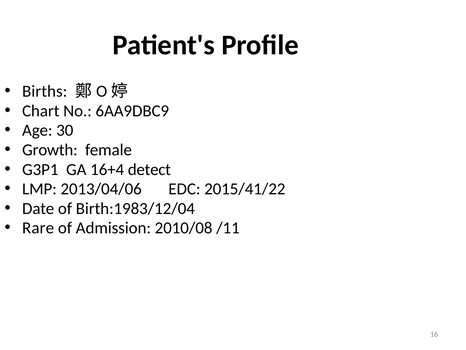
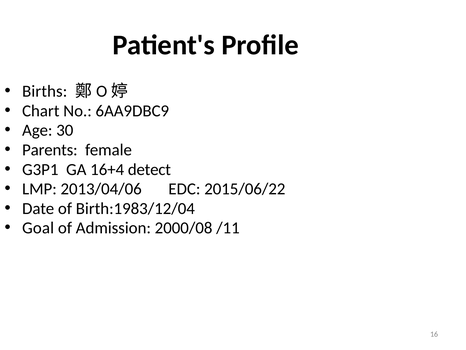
Growth: Growth -> Parents (50, 150)
2015/41/22: 2015/41/22 -> 2015/06/22 (245, 189)
Rare: Rare -> Goal (38, 228)
2010/08: 2010/08 -> 2000/08 (184, 228)
